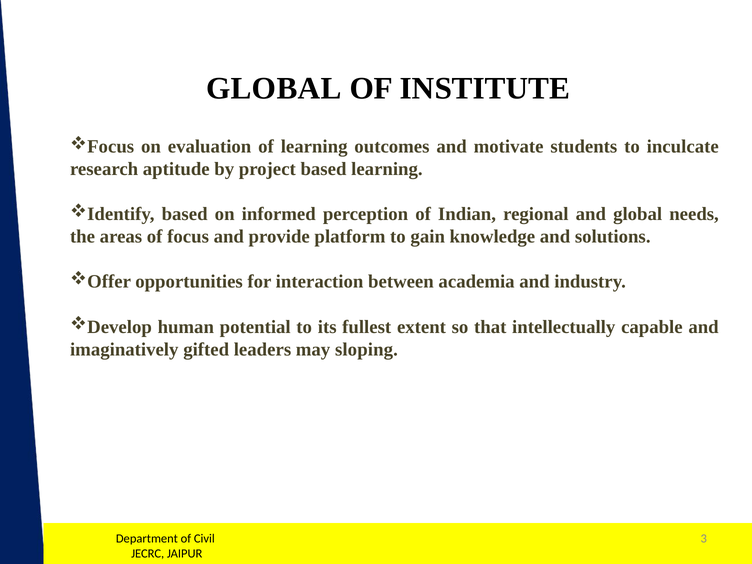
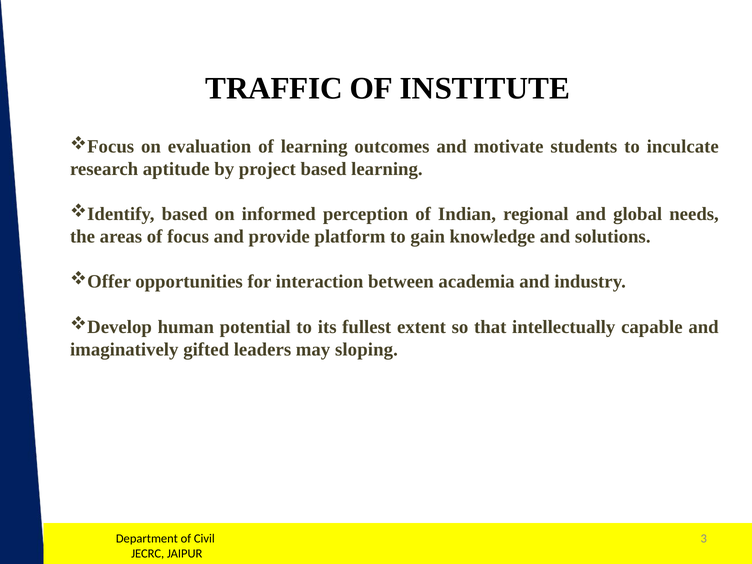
GLOBAL: GLOBAL -> TRAFFIC (274, 89)
